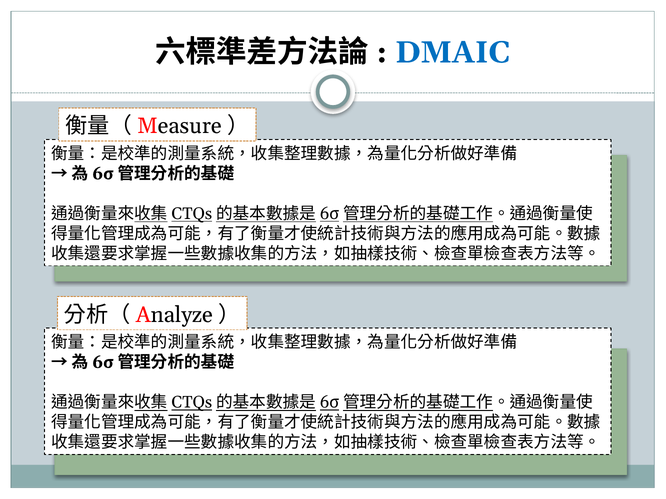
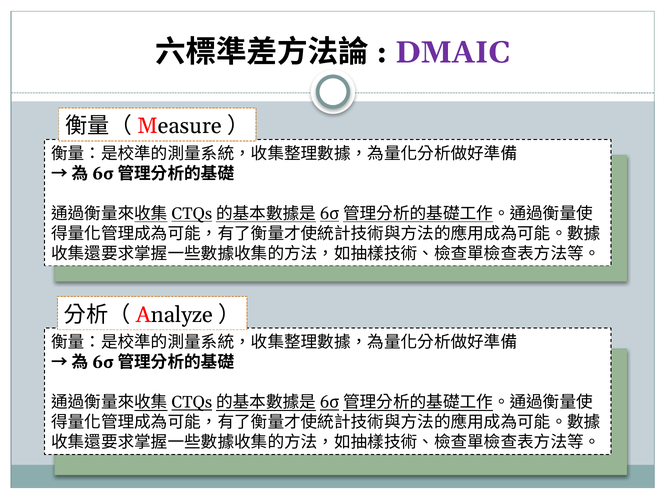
DMAIC colour: blue -> purple (453, 52)
